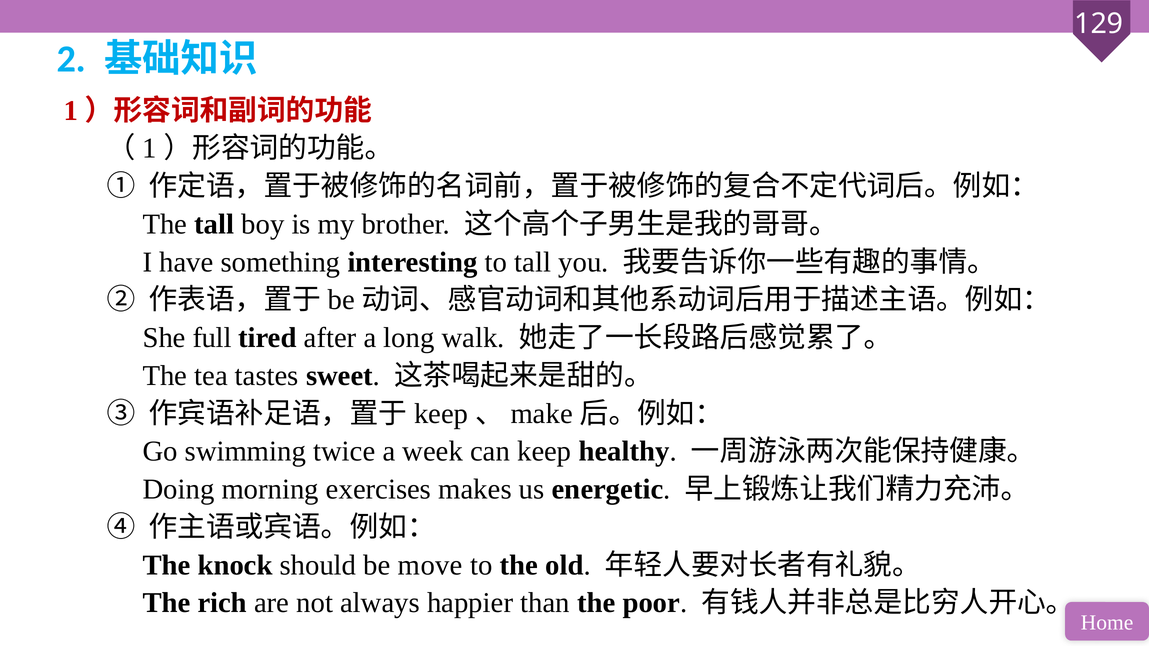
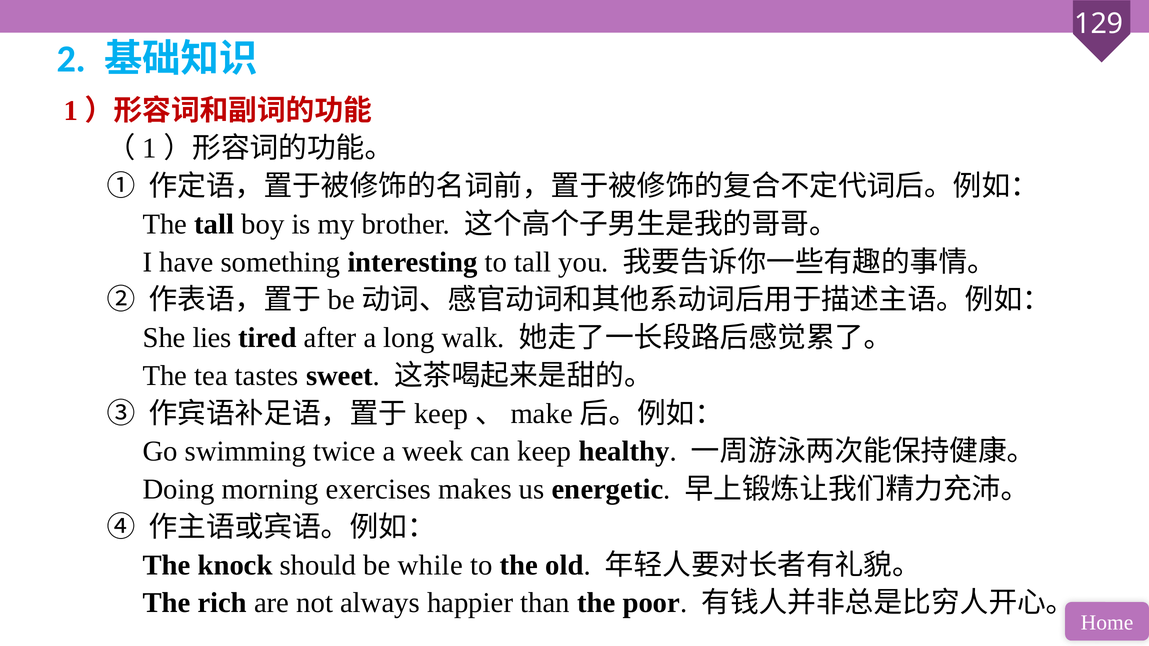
full: full -> lies (212, 338)
move: move -> while (430, 565)
